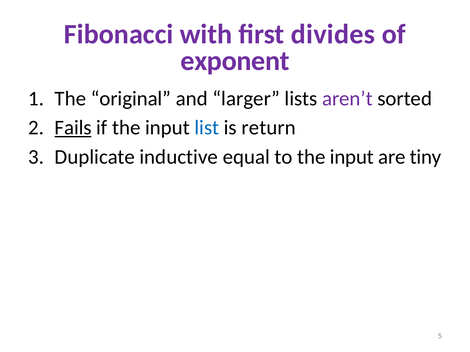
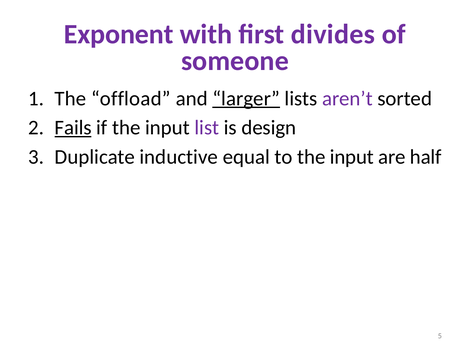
Fibonacci: Fibonacci -> Exponent (119, 34)
exponent: exponent -> someone (235, 61)
original: original -> offload (131, 99)
larger underline: none -> present (246, 99)
list colour: blue -> purple (207, 128)
return: return -> design (269, 128)
tiny: tiny -> half (426, 157)
